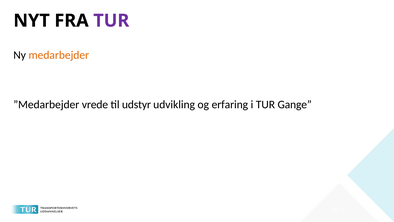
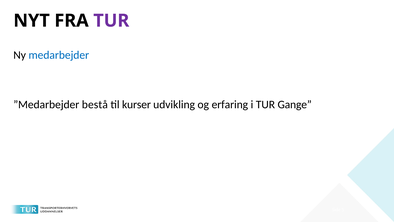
medarbejder colour: orange -> blue (59, 55)
vrede: vrede -> bestå (95, 104)
udstyr: udstyr -> kurser (136, 104)
